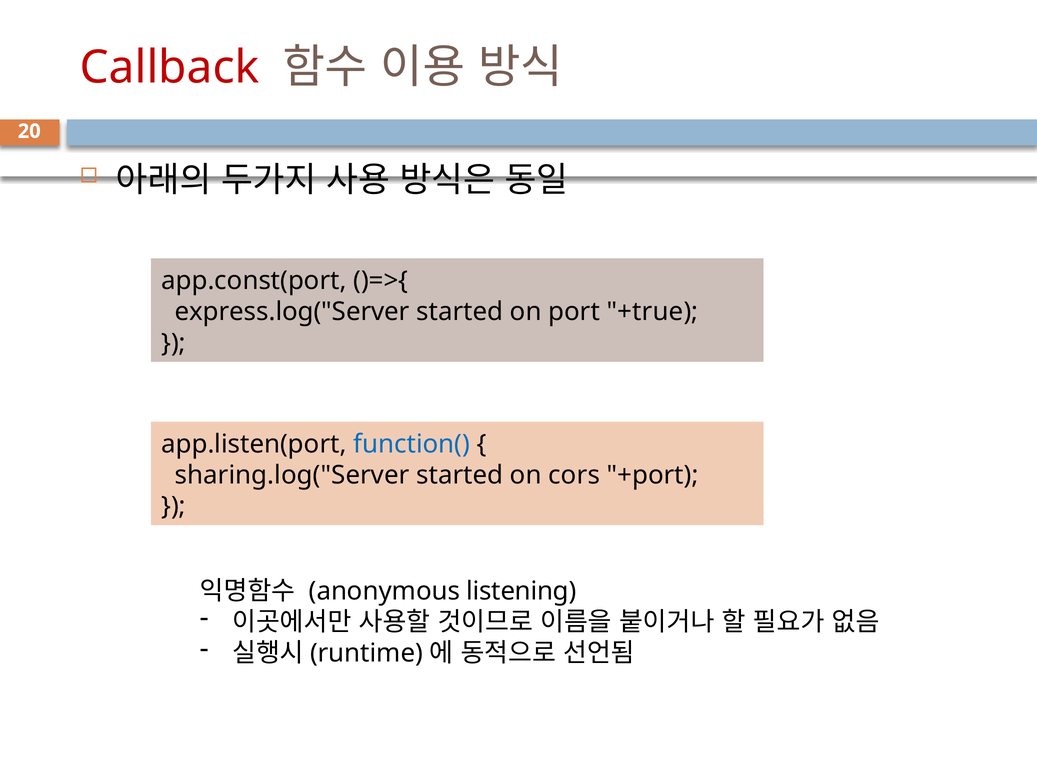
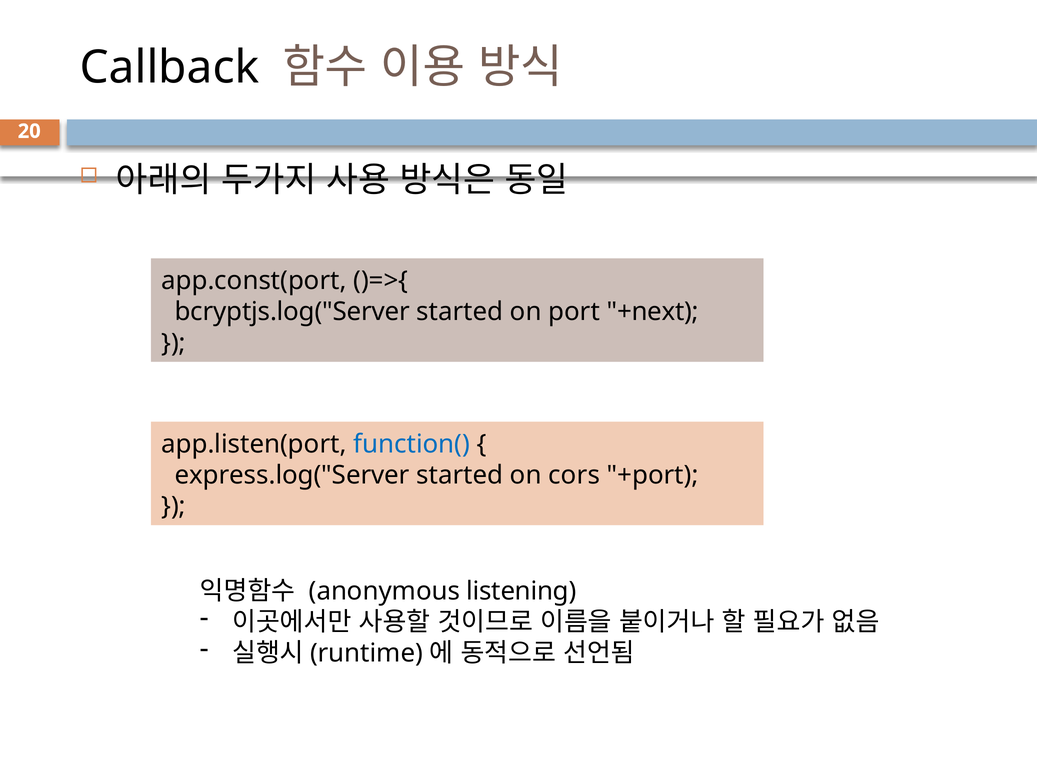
Callback colour: red -> black (170, 68)
express.log("Server: express.log("Server -> bcryptjs.log("Server (292, 312)
+true: +true -> +next (653, 312)
sharing.log("Server: sharing.log("Server -> express.log("Server (292, 475)
